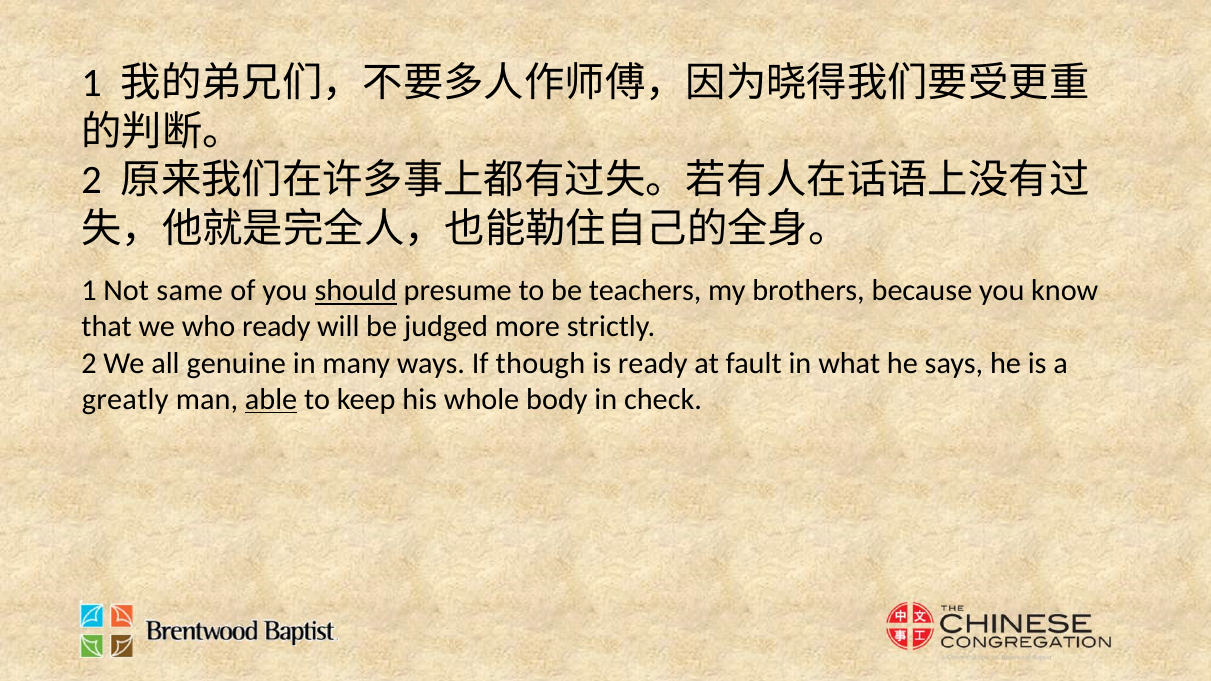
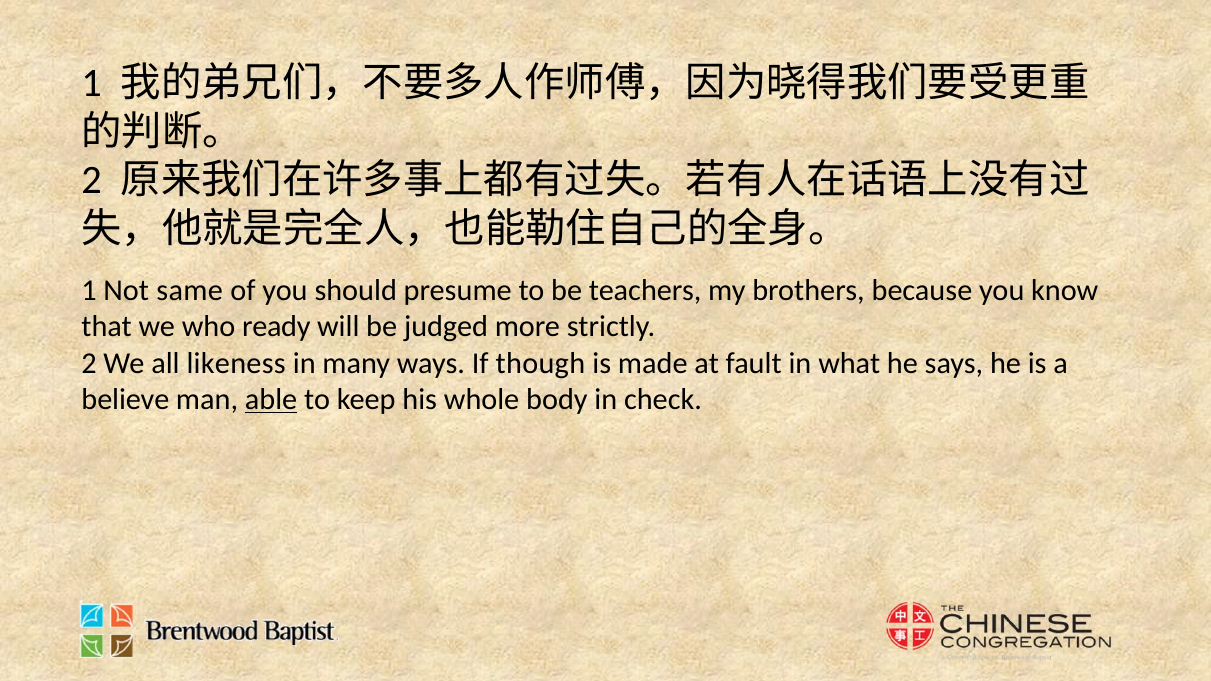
should underline: present -> none (356, 291)
genuine: genuine -> likeness (236, 363)
is ready: ready -> made (653, 363)
greatly: greatly -> believe (125, 400)
